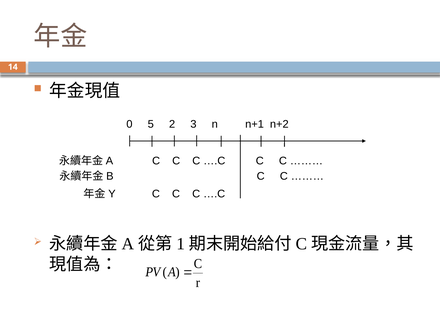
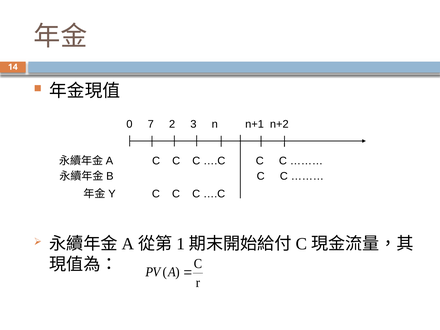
5: 5 -> 7 (151, 124)
